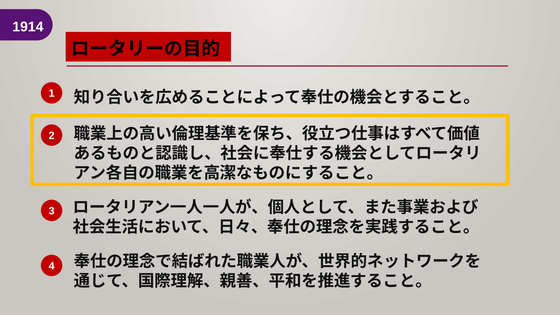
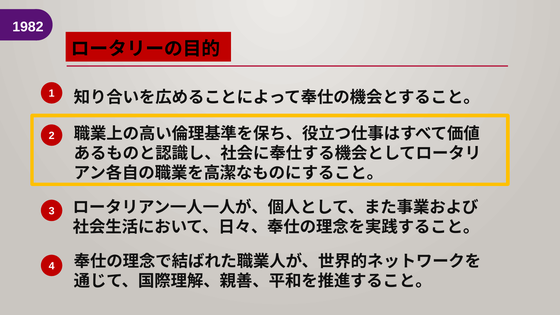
1914: 1914 -> 1982 (28, 27)
